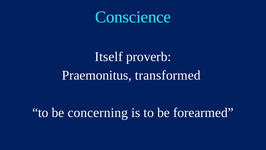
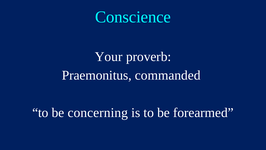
Itself: Itself -> Your (109, 56)
transformed: transformed -> commanded (168, 75)
